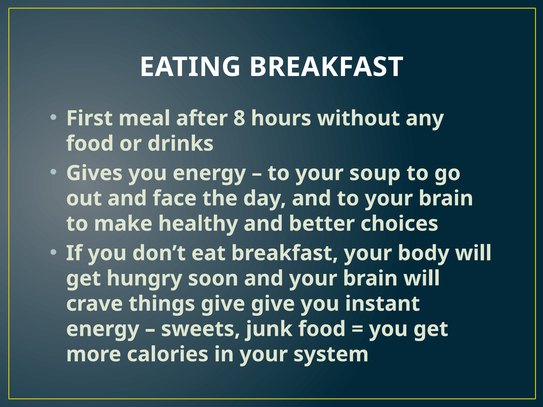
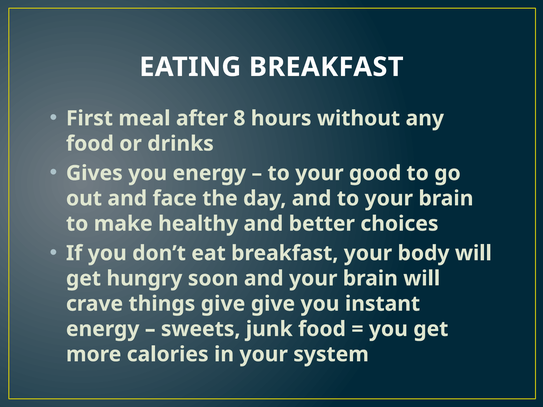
soup: soup -> good (375, 173)
